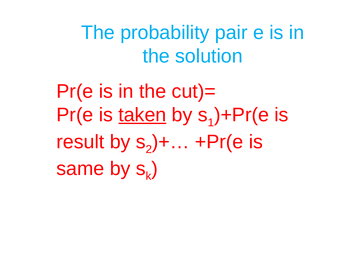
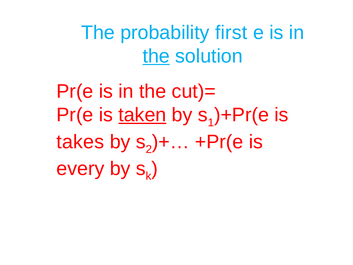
pair: pair -> first (231, 33)
the underline: none -> present (156, 56)
result: result -> takes (80, 142)
same: same -> every (80, 168)
